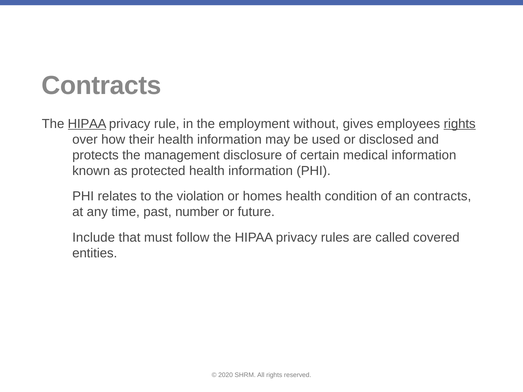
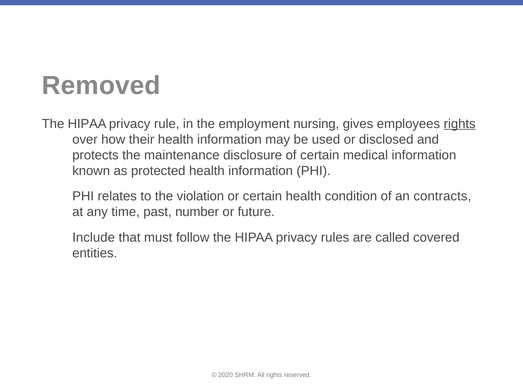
Contracts: Contracts -> Removed (101, 86)
HIPAA underline: present -> none (87, 124)
without: without -> nursing (316, 124)
management: management -> maintenance (182, 155)
or homes: homes -> certain (262, 196)
